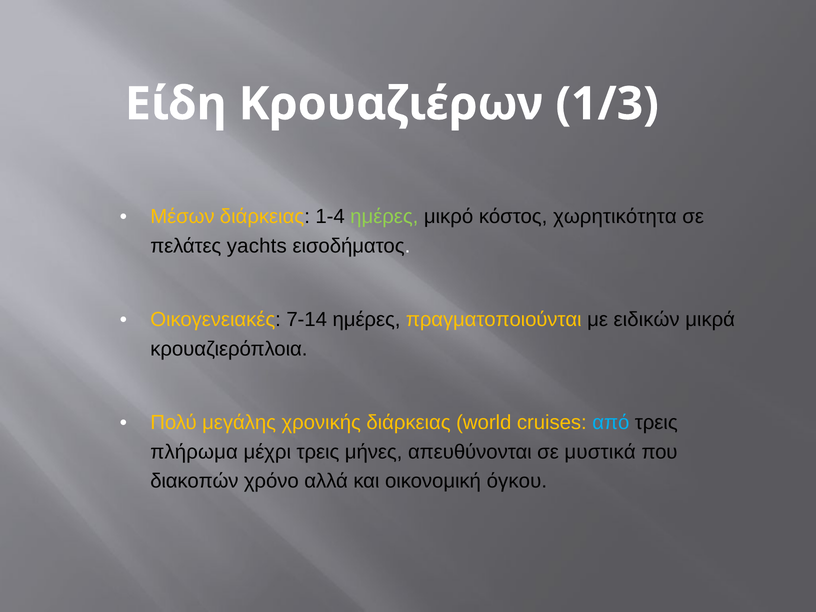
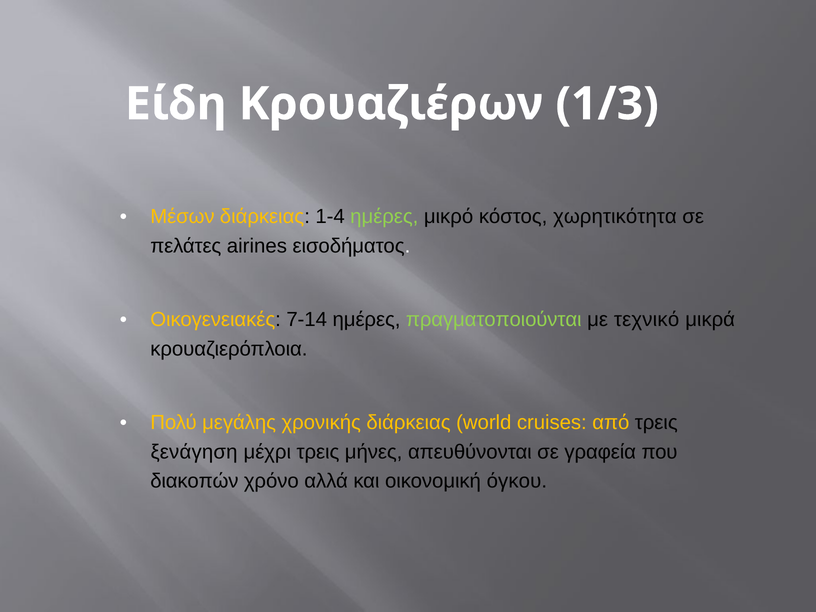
yachts: yachts -> airines (257, 246)
πραγματοποιούνται colour: yellow -> light green (494, 319)
ειδικών: ειδικών -> τεχνικό (647, 319)
από colour: light blue -> yellow (611, 423)
πλήρωμα: πλήρωμα -> ξενάγηση (194, 452)
μυστικά: μυστικά -> γραφεία (600, 452)
